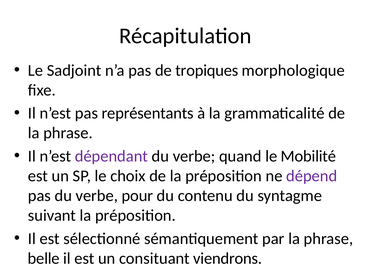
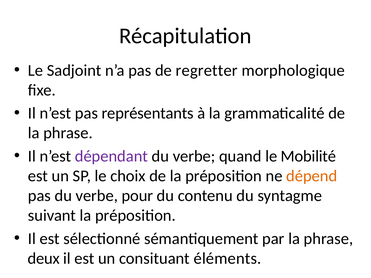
tropiques: tropiques -> regretter (207, 70)
dépend colour: purple -> orange (312, 176)
belle: belle -> deux (44, 259)
viendrons: viendrons -> éléments (228, 259)
